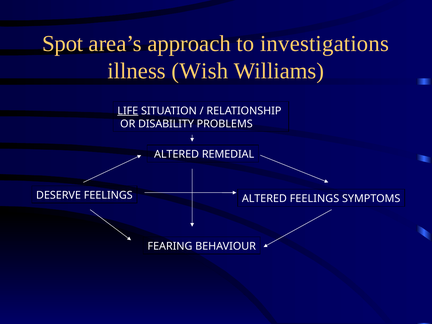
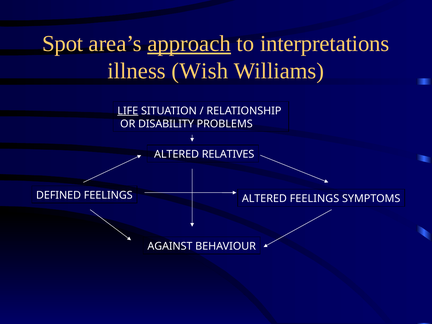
approach underline: none -> present (189, 44)
investigations: investigations -> interpretations (325, 44)
REMEDIAL: REMEDIAL -> RELATIVES (228, 154)
DESERVE: DESERVE -> DEFINED (59, 195)
FEARING: FEARING -> AGAINST (170, 246)
